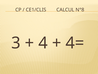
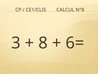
4: 4 -> 8 (43, 43)
4=: 4= -> 6= (75, 43)
